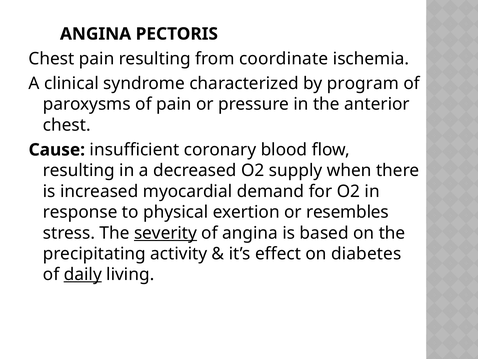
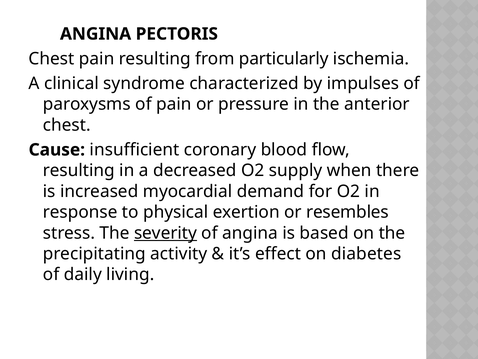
coordinate: coordinate -> particularly (284, 59)
program: program -> impulses (363, 83)
daily underline: present -> none (83, 274)
